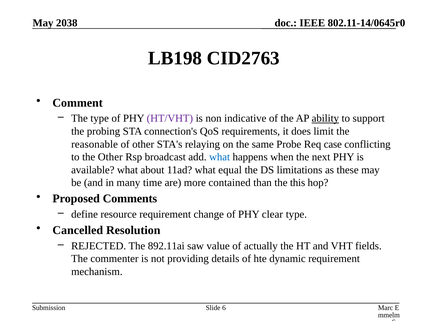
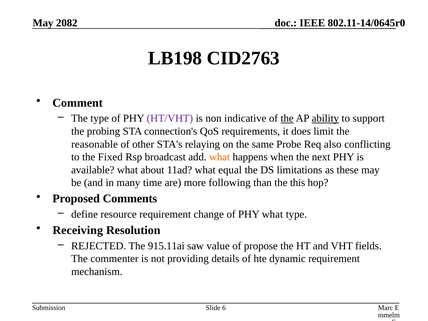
2038: 2038 -> 2082 (67, 23)
the underline: none -> present (287, 118)
case: case -> also (333, 144)
the Other: Other -> Fixed (110, 157)
what colour: blue -> orange (220, 157)
contained: contained -> following (230, 183)
PHY clear: clear -> what (272, 214)
Cancelled: Cancelled -> Receiving (78, 230)
892.11ai: 892.11ai -> 915.11ai (166, 246)
actually: actually -> propose (261, 246)
